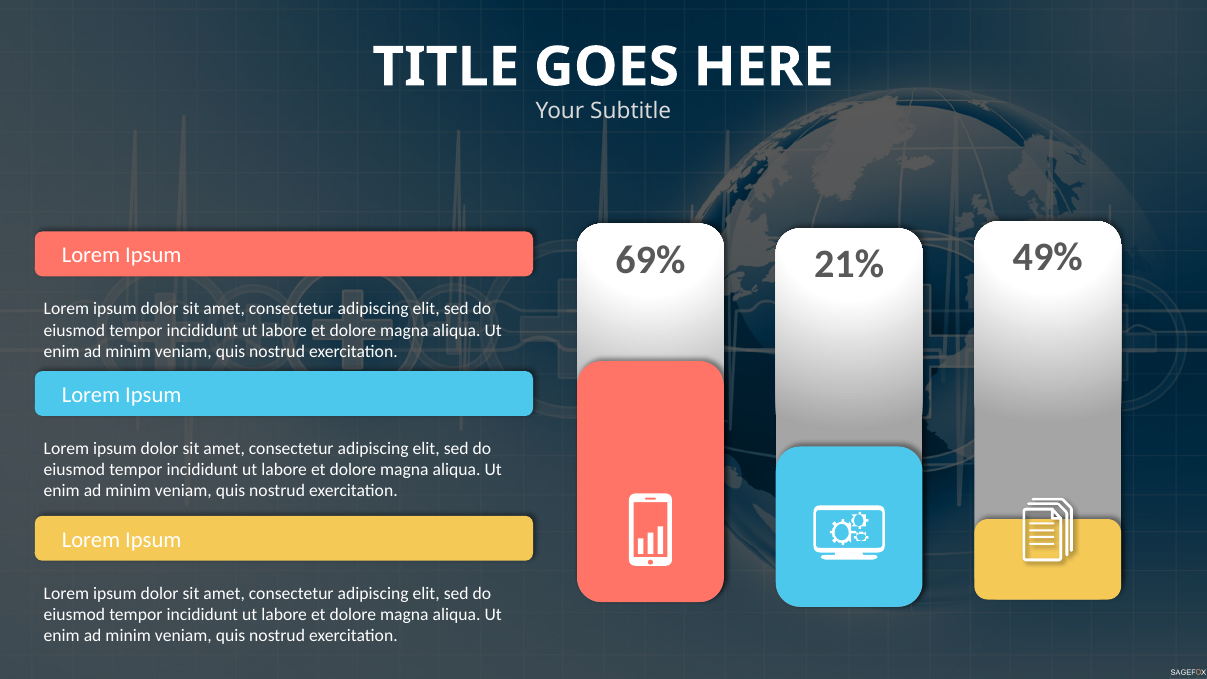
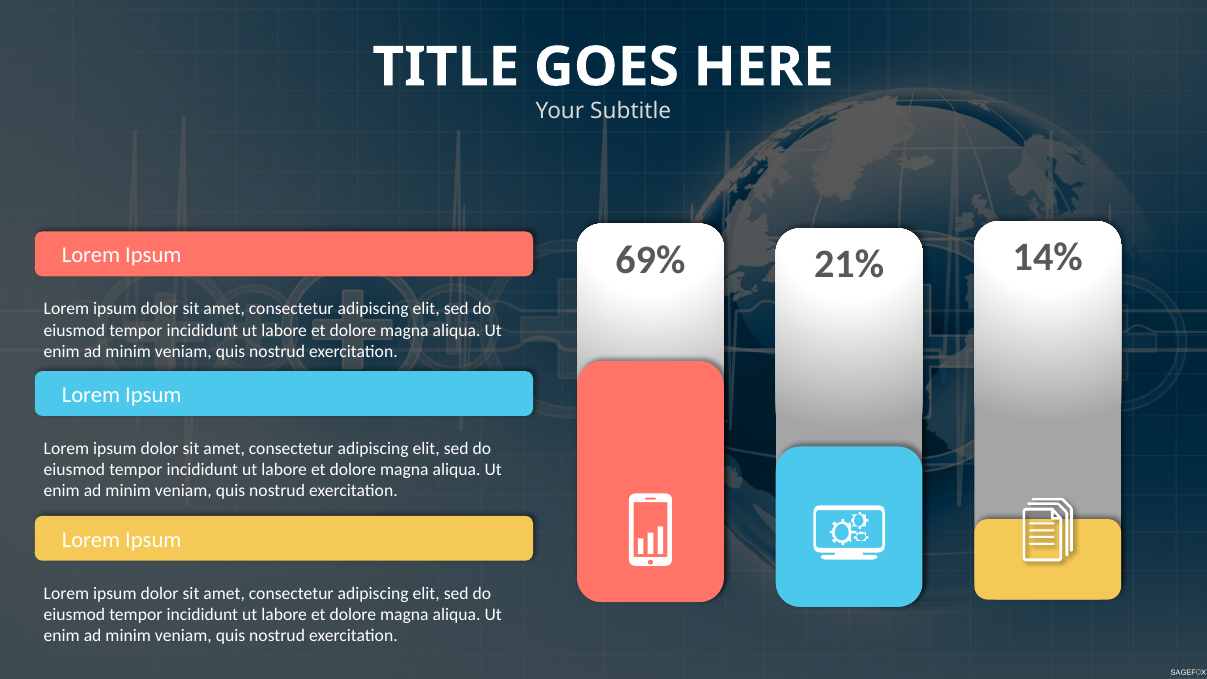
49%: 49% -> 14% (1048, 257)
